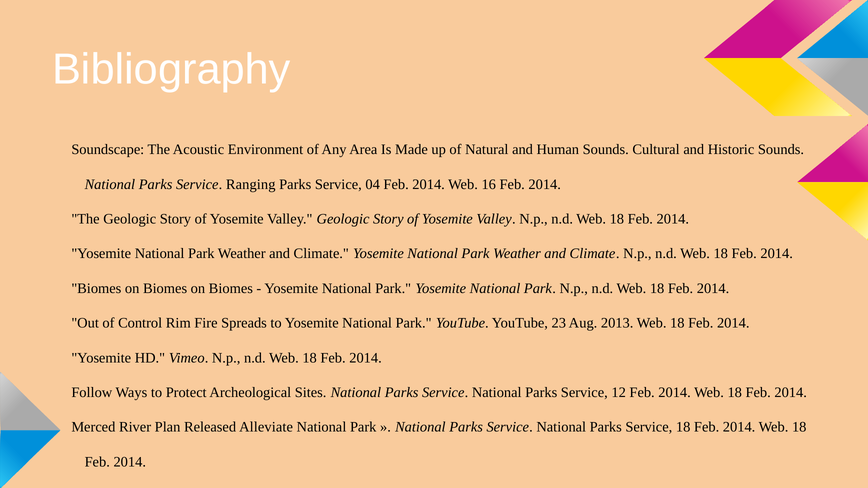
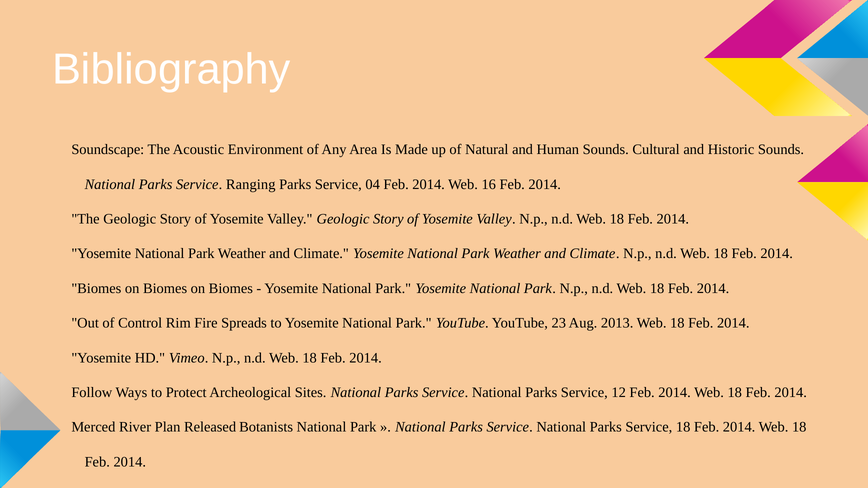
Alleviate: Alleviate -> Botanists (266, 427)
